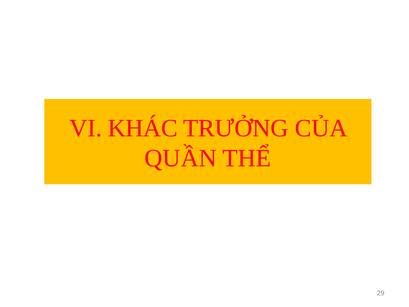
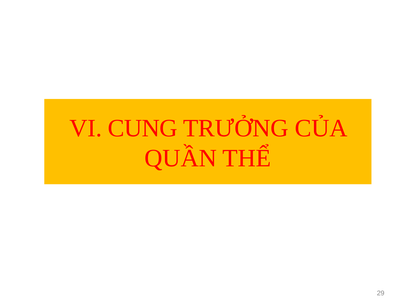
KHÁC: KHÁC -> CUNG (143, 128)
